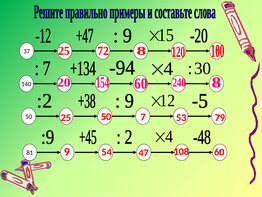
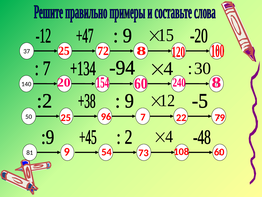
25 50: 50 -> 96 (106, 117)
53: 53 -> 22 (181, 117)
47: 47 -> 73 (144, 153)
